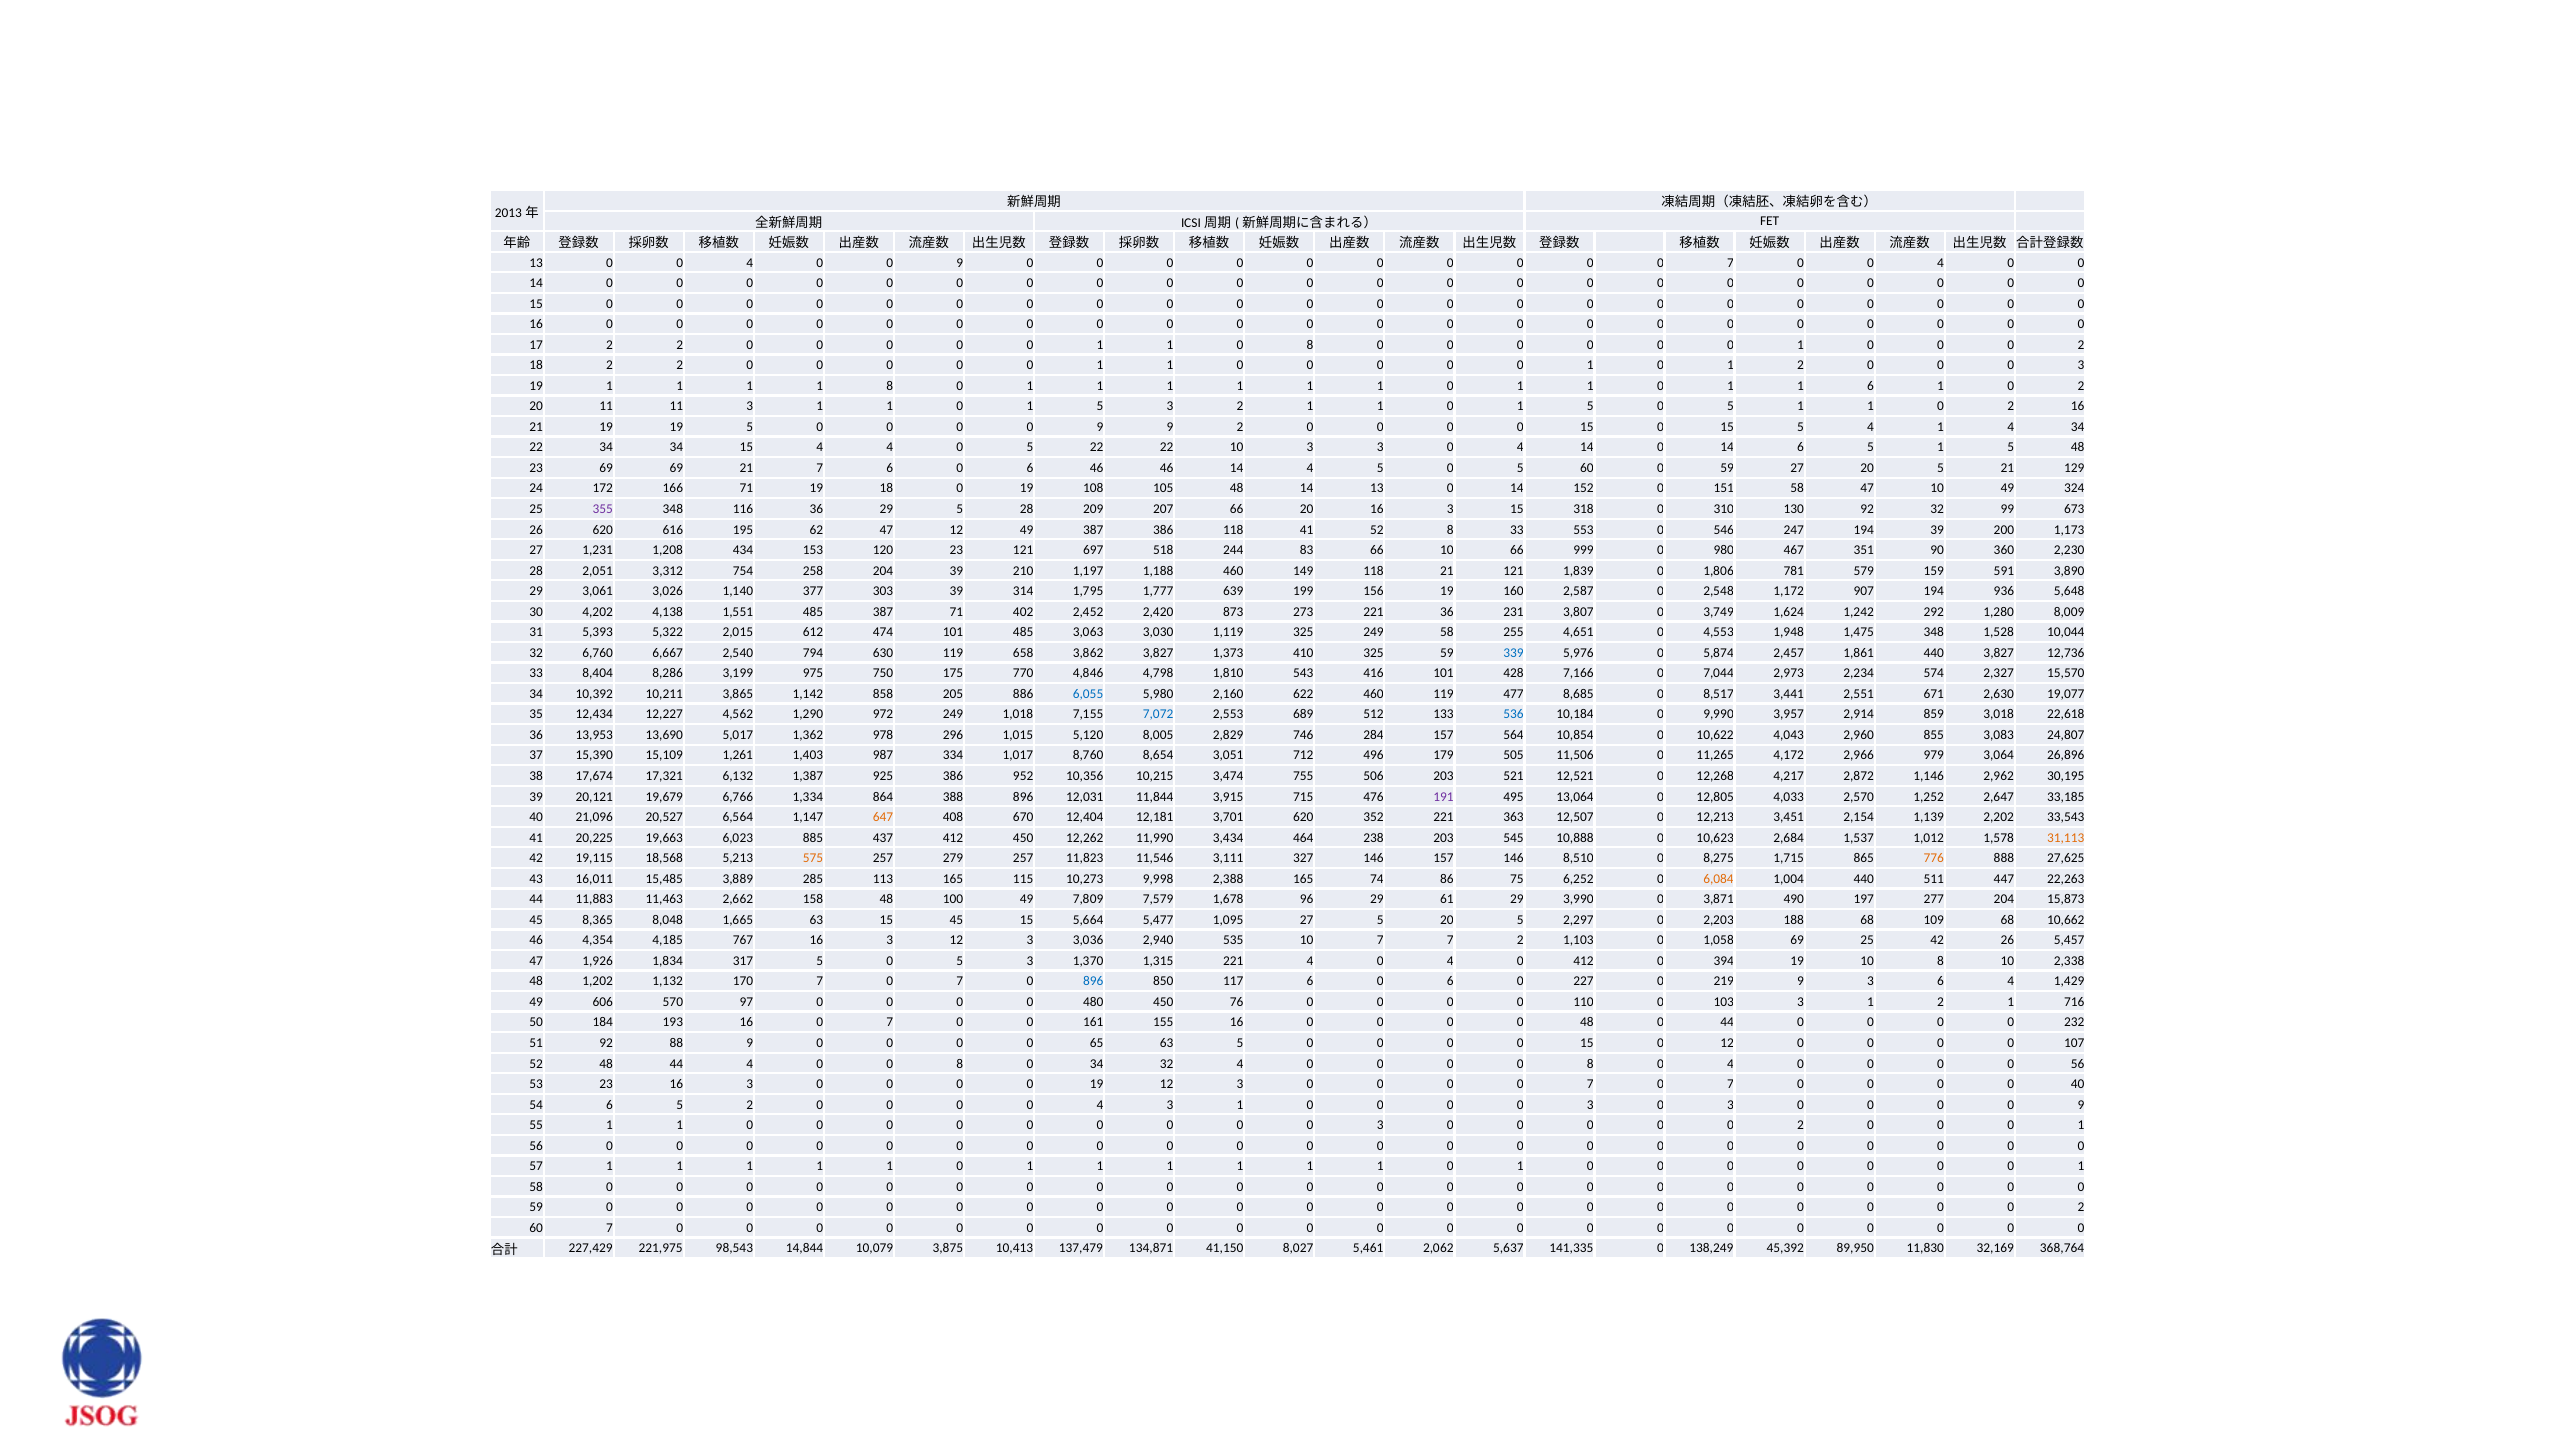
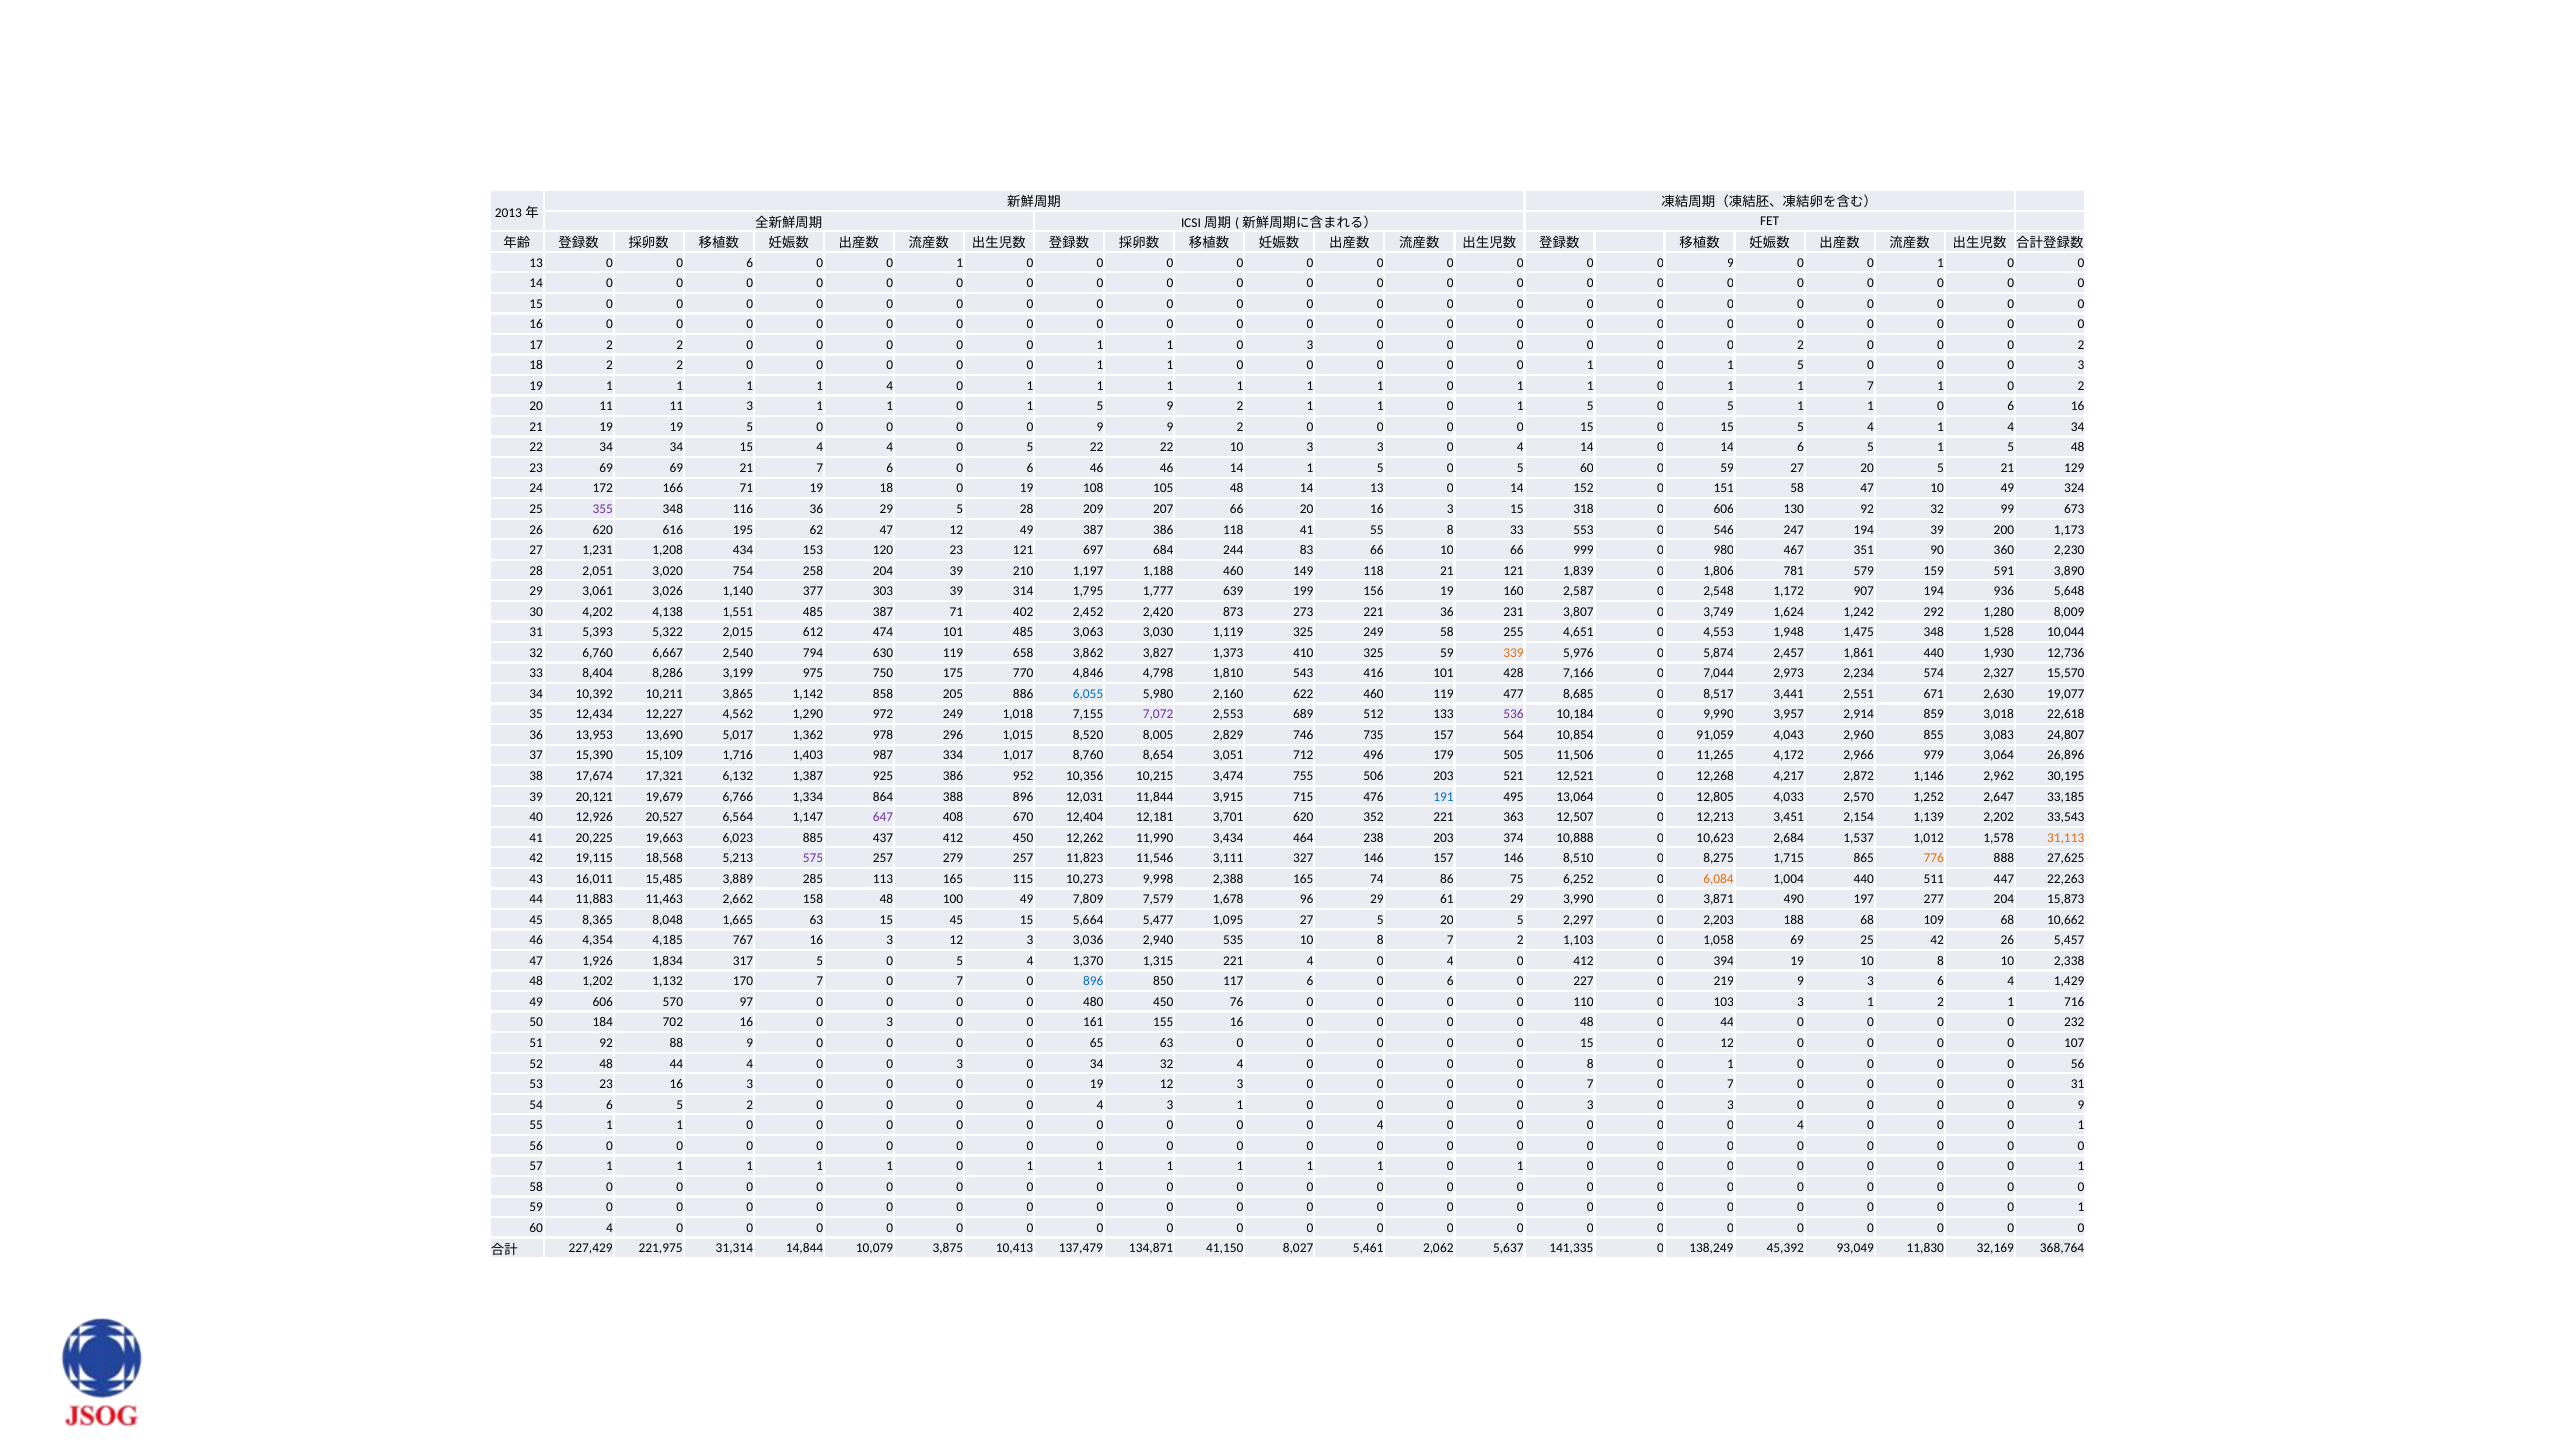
13 0 0 4: 4 -> 6 (750, 263)
9: 9 -> 1 (960, 263)
7: 7 -> 9 (1730, 263)
4: 4 -> 1 (1941, 263)
1 0 8: 8 -> 3 (1310, 345)
1: 1 -> 2 (1801, 345)
2: 2 -> 5 (1801, 365)
1 1 8: 8 -> 4 (890, 386)
1 6: 6 -> 7 (1871, 386)
1 5 3: 3 -> 9 (1170, 406)
1 1 0 2: 2 -> 6 (2011, 406)
14 4: 4 -> 1 (1310, 468)
0 310: 310 -> 606 (1724, 509)
41 52: 52 -> 55 (1377, 530)
518: 518 -> 684 (1163, 550)
3,312: 3,312 -> 3,020 (668, 571)
339 colour: blue -> orange (1514, 653)
440 3,827: 3,827 -> 1,930 (1999, 653)
7,072 colour: blue -> purple (1158, 714)
536 colour: blue -> purple (1514, 714)
5,120: 5,120 -> 8,520 (1088, 735)
284: 284 -> 735 (1373, 735)
10,622: 10,622 -> 91,059 (1715, 735)
1,261: 1,261 -> 1,716 (738, 756)
191 colour: purple -> blue (1443, 797)
21,096: 21,096 -> 12,926 (594, 817)
647 colour: orange -> purple (883, 817)
545: 545 -> 374 (1514, 838)
575 colour: orange -> purple (813, 858)
535 10 7: 7 -> 8 (1380, 940)
0 5 3: 3 -> 4 (1030, 961)
193: 193 -> 702 (673, 1022)
16 0 7: 7 -> 3 (890, 1022)
63 5: 5 -> 0 (1240, 1043)
4 0 0 8: 8 -> 3 (960, 1064)
8 0 4: 4 -> 1 (1730, 1064)
0 40: 40 -> 31 (2078, 1084)
3: 3 -> 4 (1380, 1125)
2: 2 -> 4 (1801, 1125)
2: 2 -> 1 (2081, 1207)
60 7: 7 -> 4 (610, 1228)
98,543: 98,543 -> 31,314 (734, 1248)
89,950: 89,950 -> 93,049 (1855, 1248)
